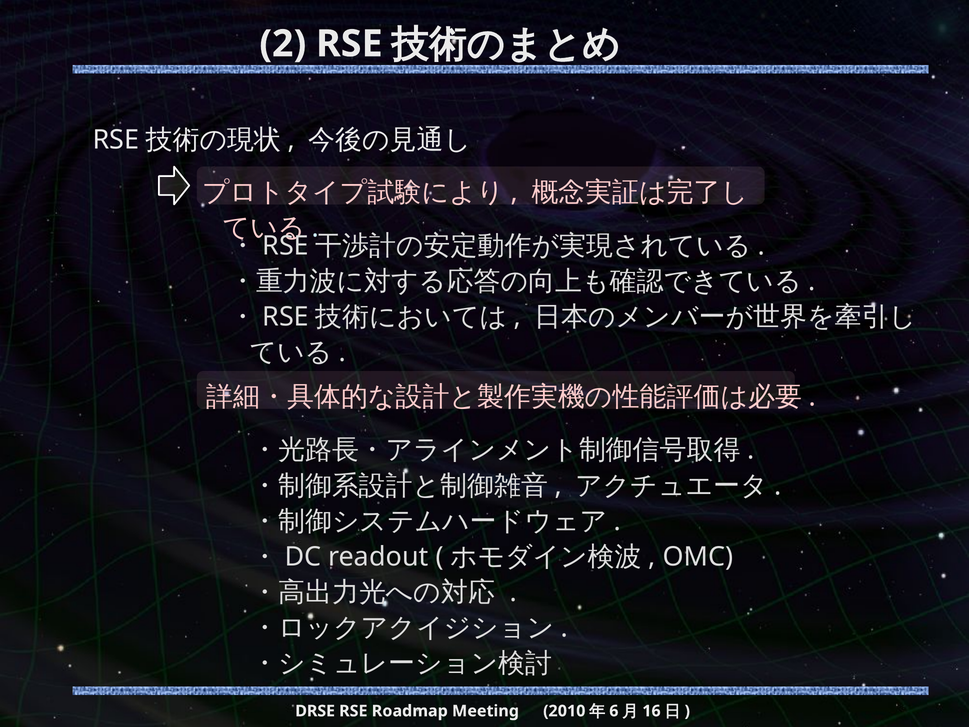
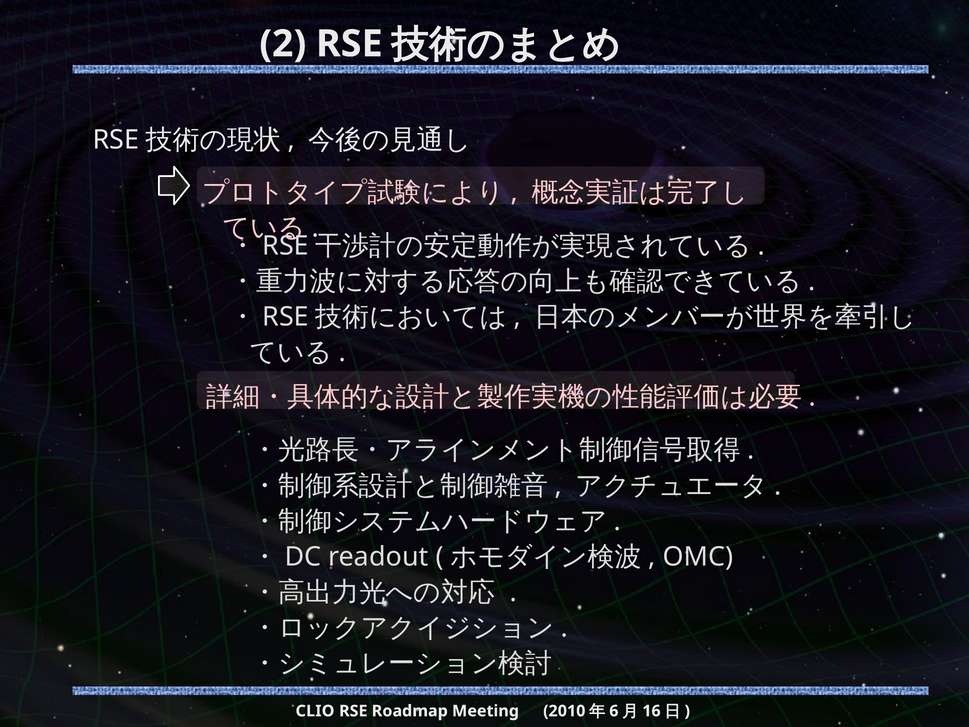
DRSE: DRSE -> CLIO (315, 711)
